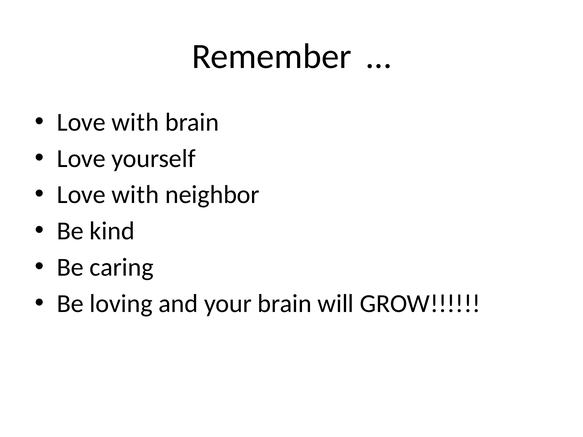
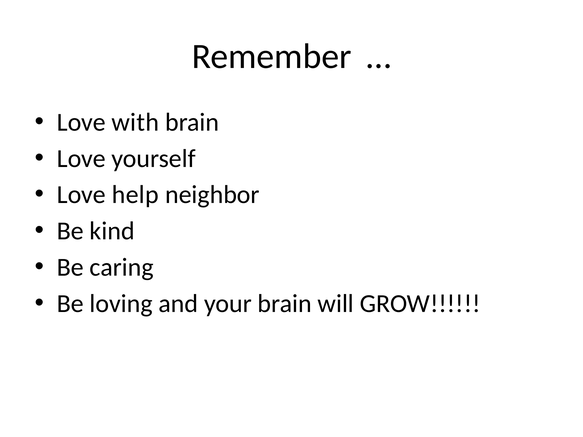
with: with -> help (135, 195)
